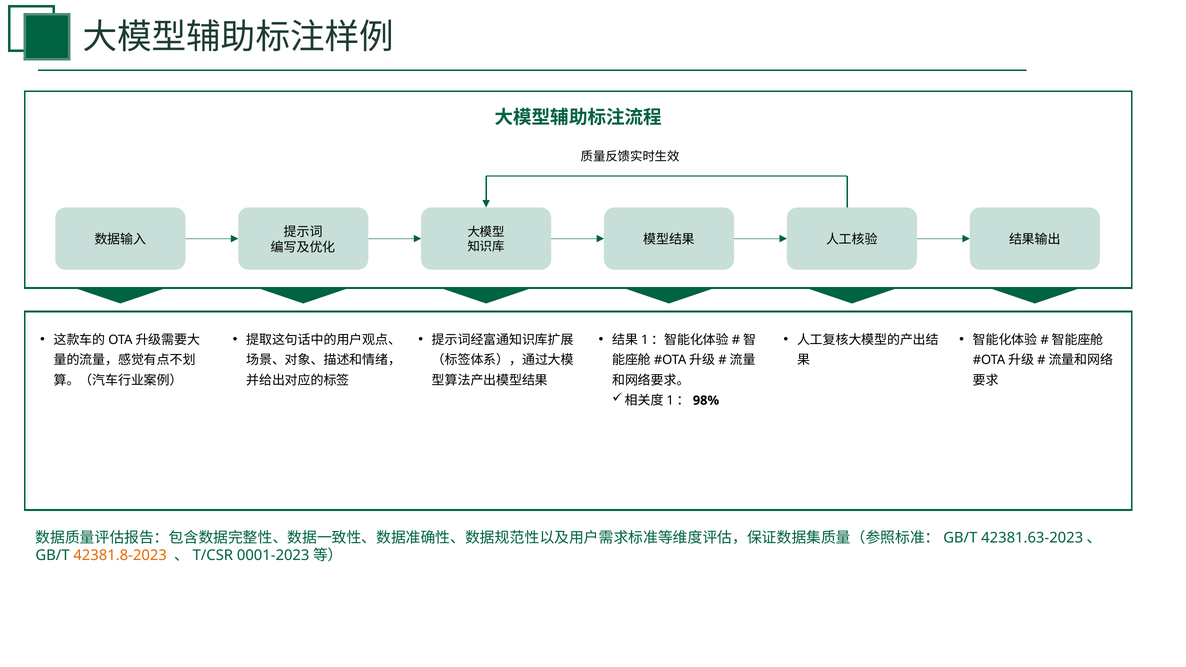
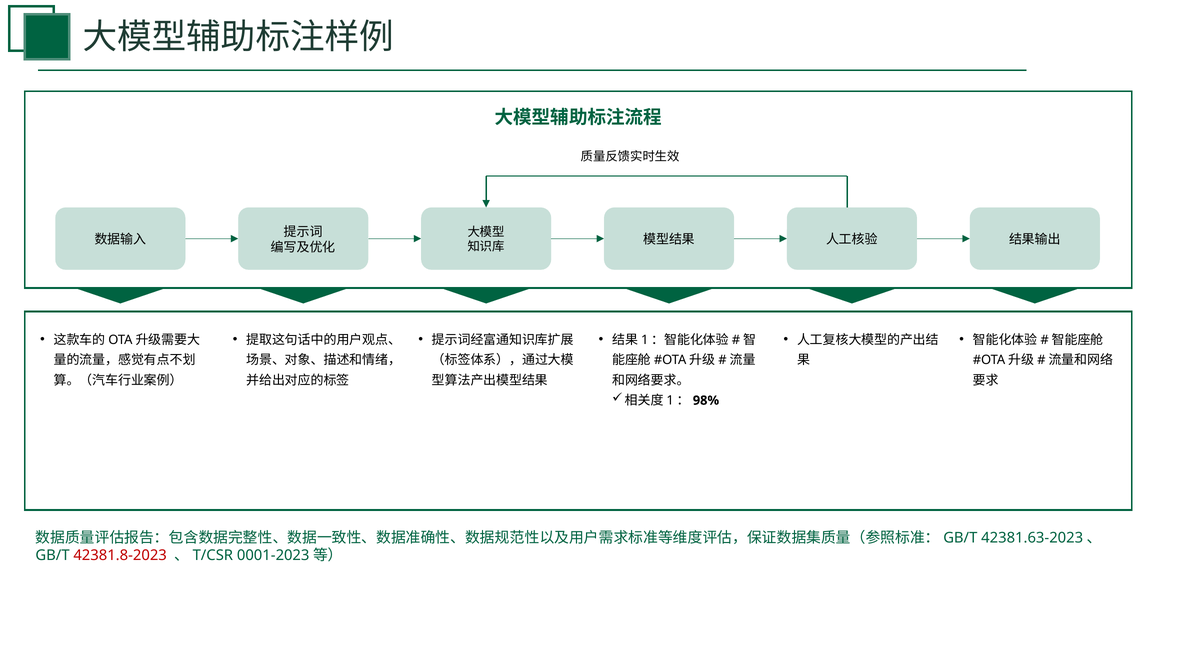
42381.8-2023 colour: orange -> red (120, 556)
